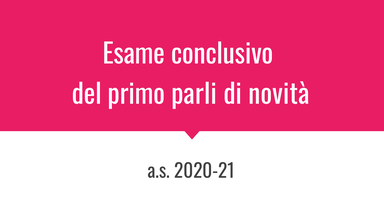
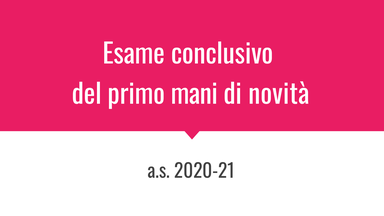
parli: parli -> mani (194, 95)
